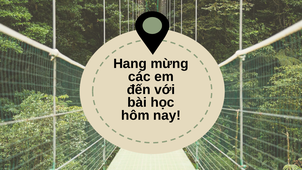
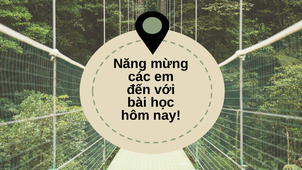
Hang: Hang -> Năng (130, 64)
